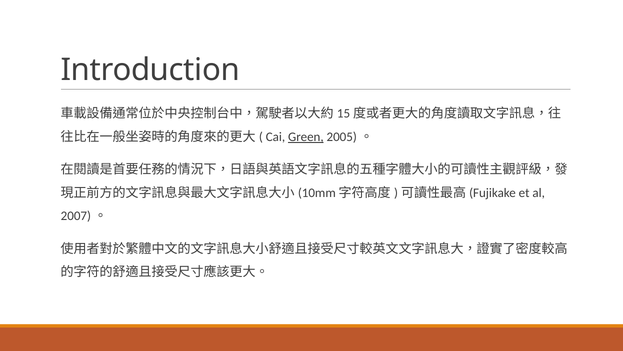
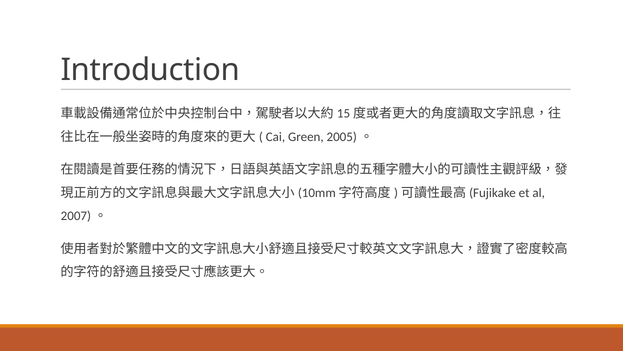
Green underline: present -> none (306, 137)
